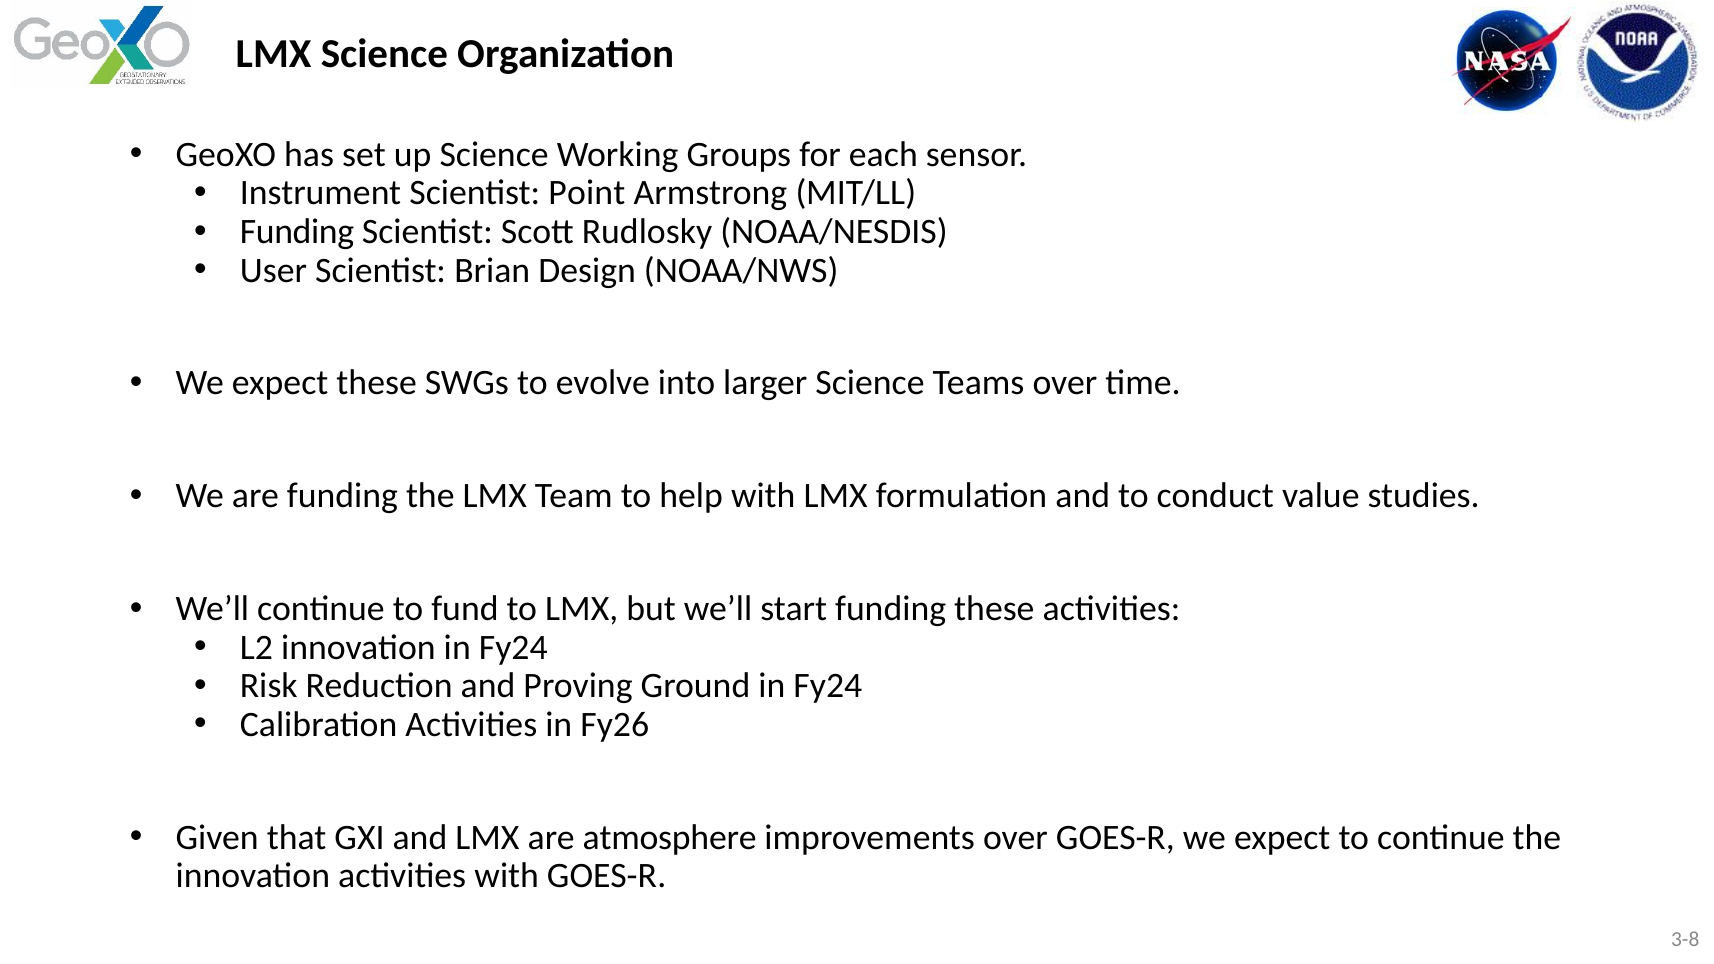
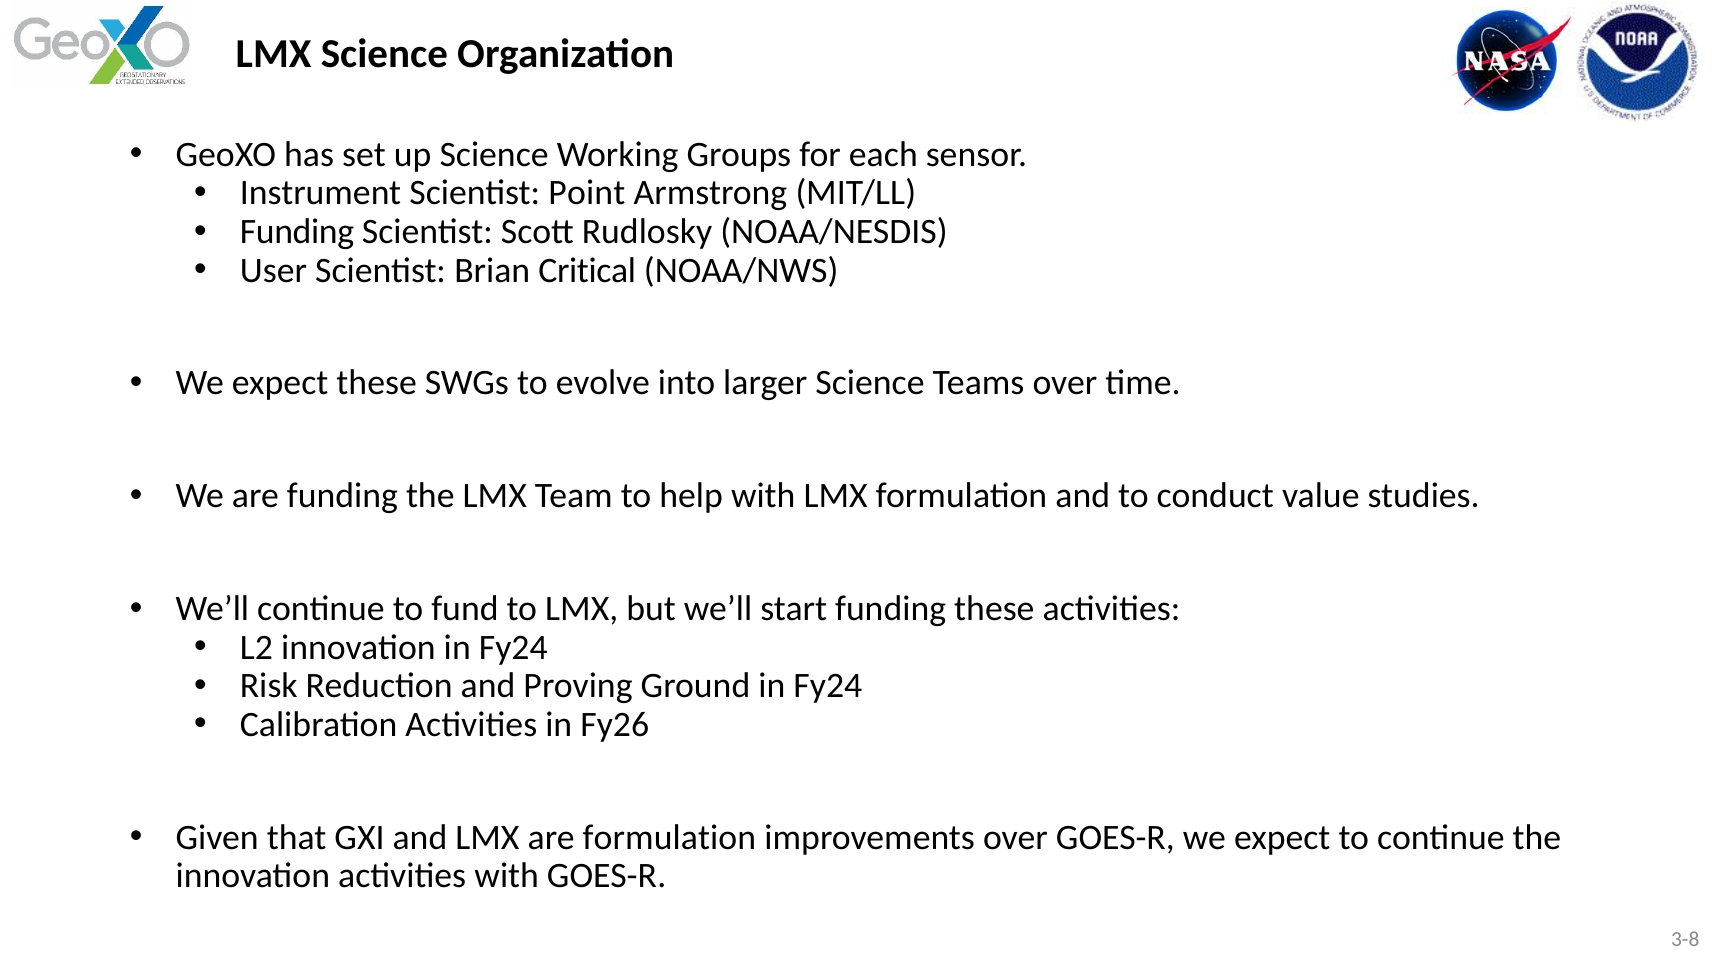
Design: Design -> Critical (587, 270)
are atmosphere: atmosphere -> formulation (669, 837)
